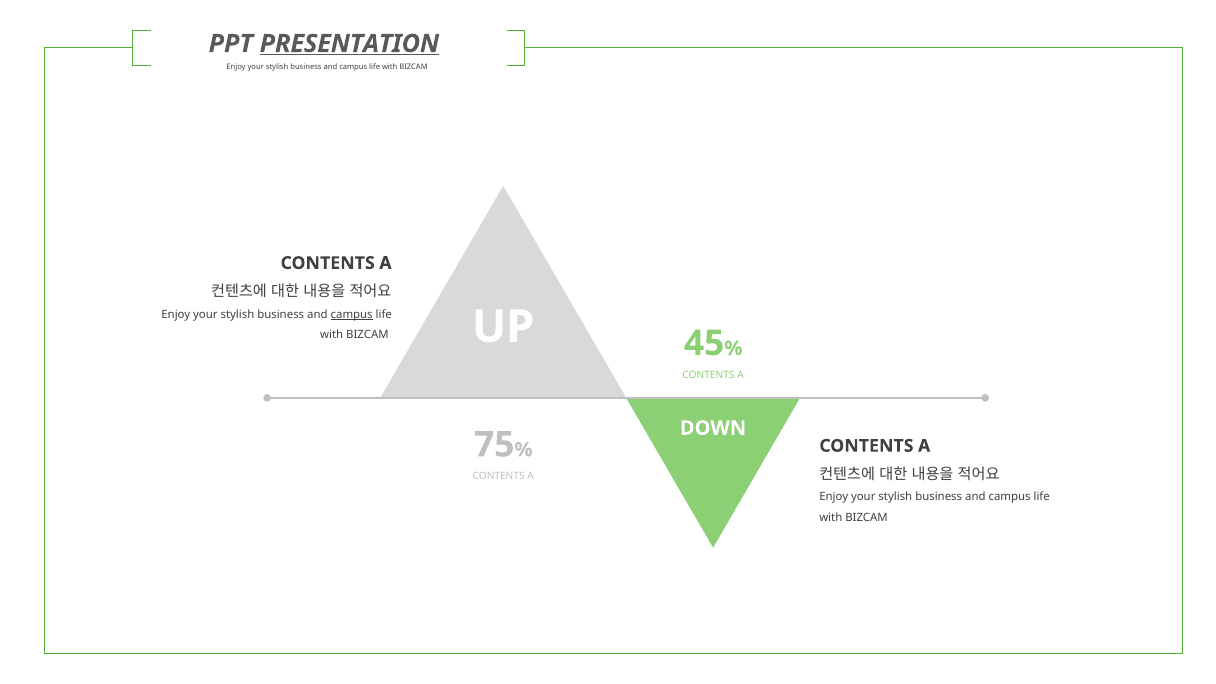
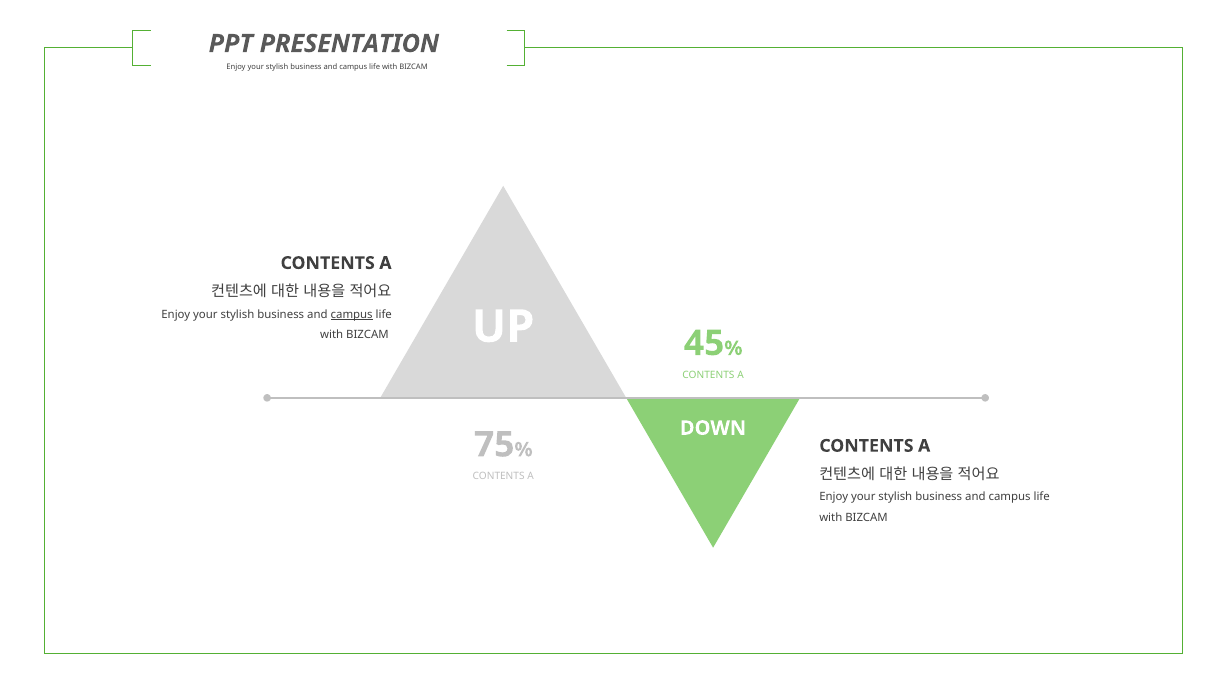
PRESENTATION underline: present -> none (349, 44)
